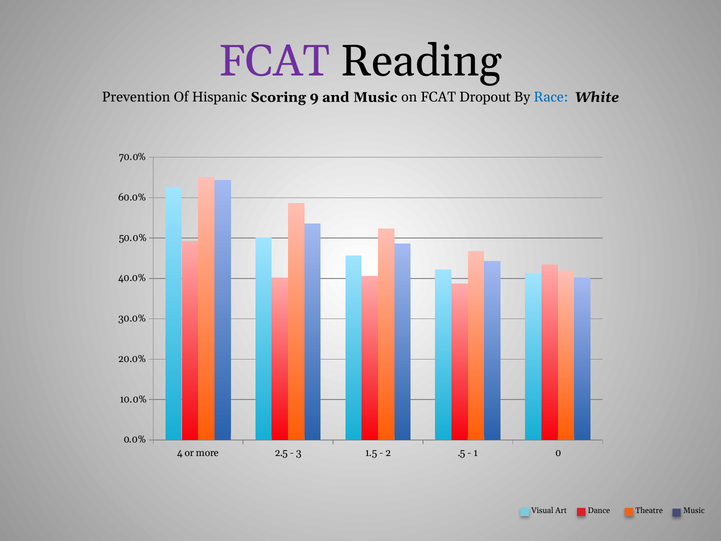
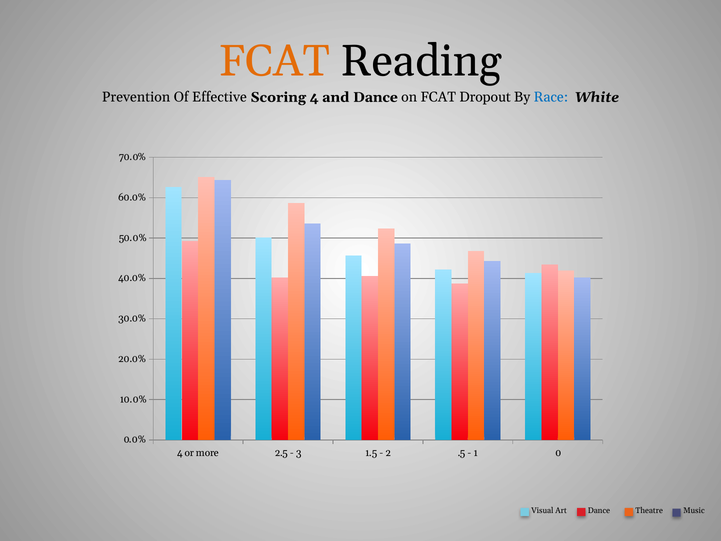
FCAT colour: purple -> orange (274, 61)
Hispanic: Hispanic -> Effective (219, 97)
Scoring 9: 9 -> 4 (314, 97)
and Music: Music -> Dance (375, 97)
